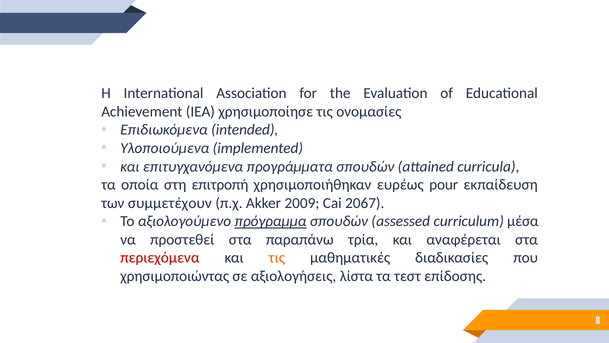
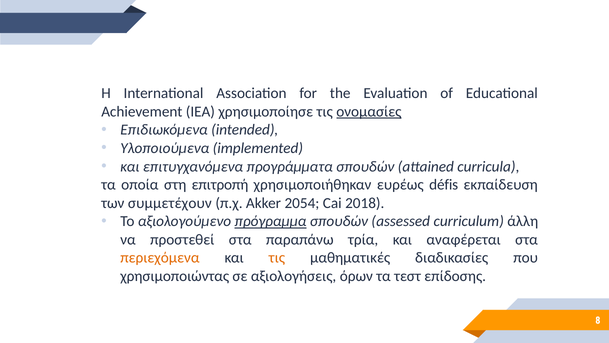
ονομασίες underline: none -> present (369, 111)
pour: pour -> défis (444, 185)
2009: 2009 -> 2054 (302, 203)
2067: 2067 -> 2018 (365, 203)
μέσα: μέσα -> άλλη (523, 221)
περιεχόμενα colour: red -> orange (160, 258)
λίστα: λίστα -> όρων (356, 276)
